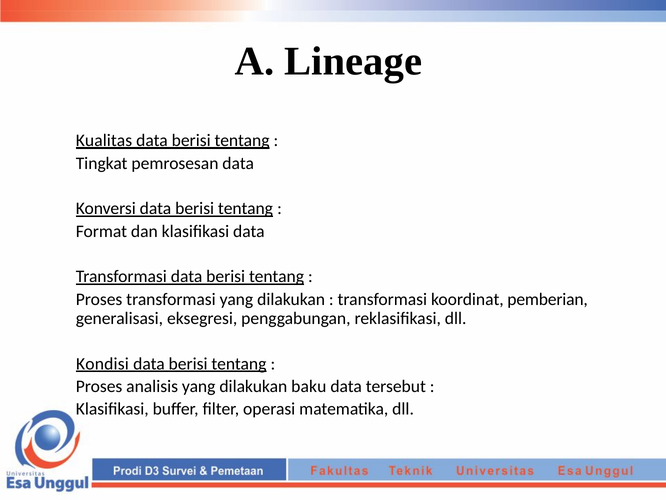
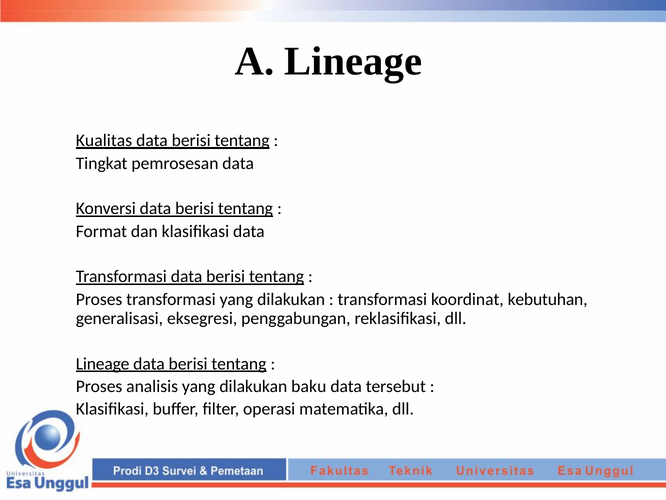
pemberian: pemberian -> kebutuhan (548, 299)
Kondisi: Kondisi -> Lineage (103, 363)
